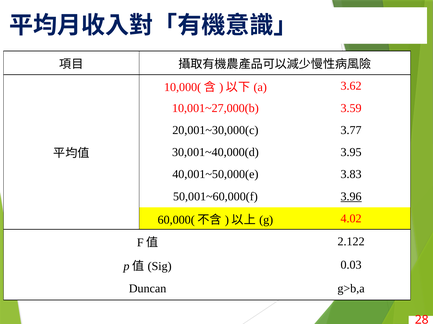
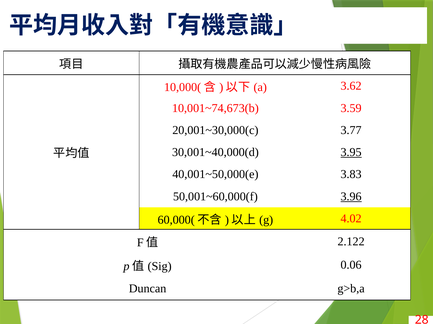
10,001~27,000(b: 10,001~27,000(b -> 10,001~74,673(b (215, 108)
3.95 underline: none -> present (351, 153)
0.03: 0.03 -> 0.06 (351, 266)
